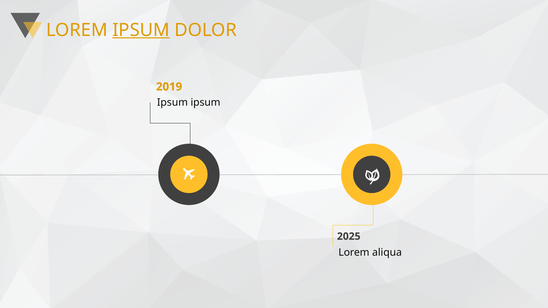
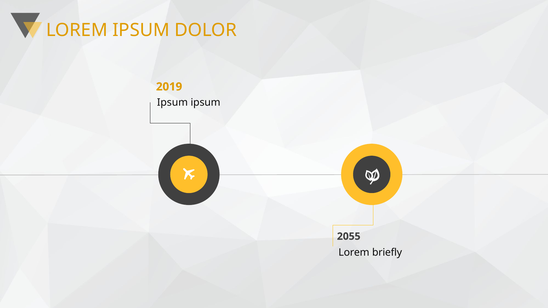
IPSUM underline: present -> none (141, 30)
2025: 2025 -> 2055 (349, 237)
aliqua: aliqua -> briefly (387, 253)
